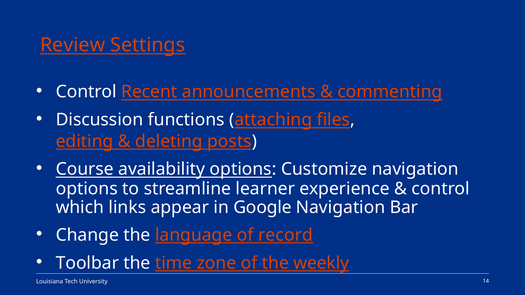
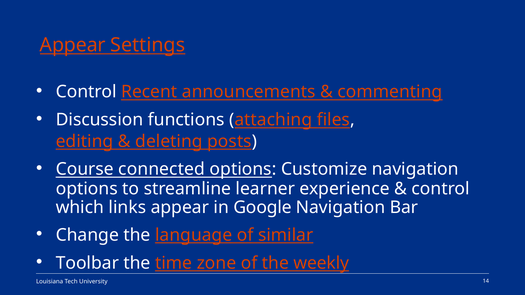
Review: Review -> Appear (73, 45)
availability: availability -> connected (162, 169)
record: record -> similar (286, 235)
